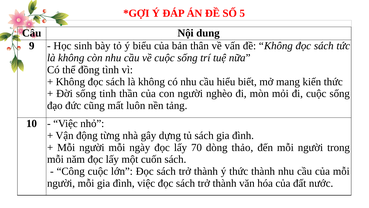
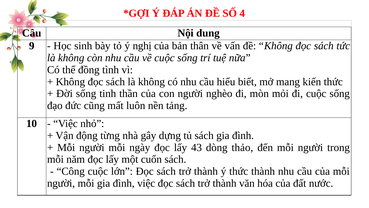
5: 5 -> 4 (242, 13)
biểu: biểu -> nghị (142, 46)
70: 70 -> 43 (197, 147)
